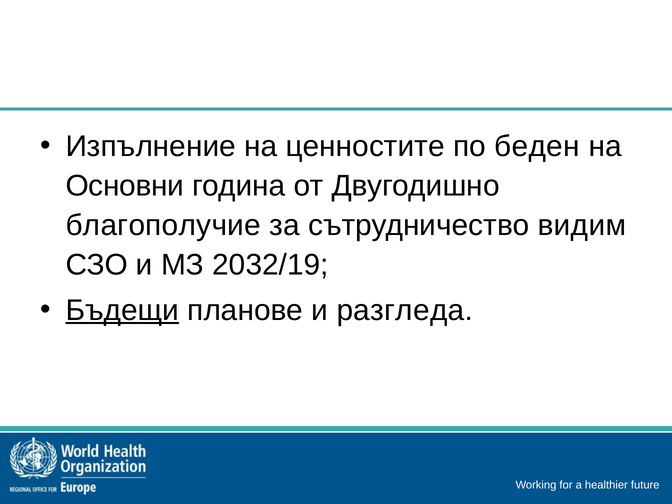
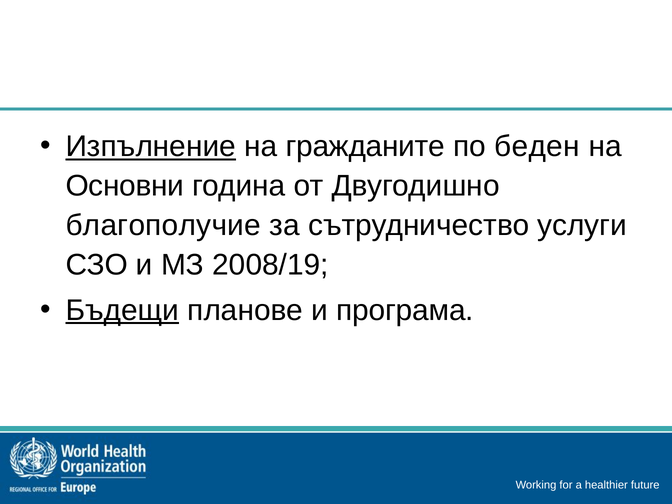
Изпълнение underline: none -> present (151, 147)
ценностите: ценностите -> гражданите (365, 147)
видим: видим -> услуги (582, 225)
2032/19: 2032/19 -> 2008/19 (270, 265)
разгледа: разгледа -> програма (405, 310)
